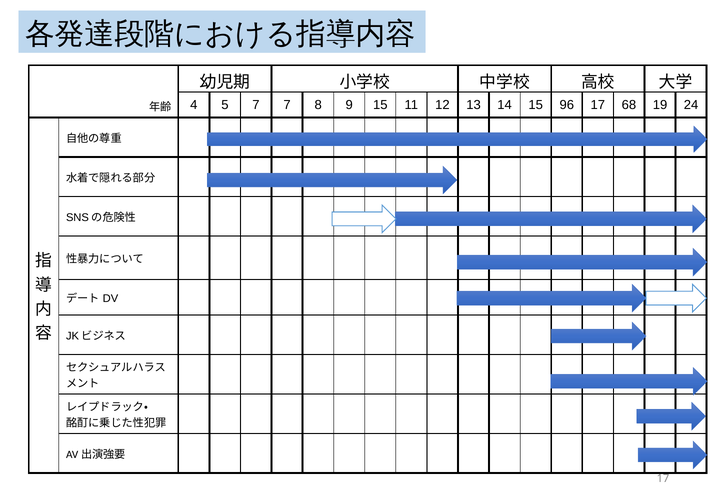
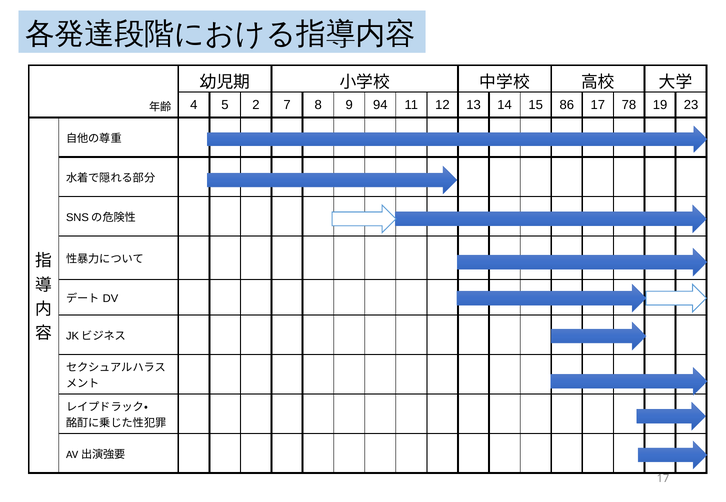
5 7: 7 -> 2 (256, 105)
9 15: 15 -> 94 (380, 105)
96: 96 -> 86 (567, 105)
68: 68 -> 78 (629, 105)
24: 24 -> 23 (691, 105)
